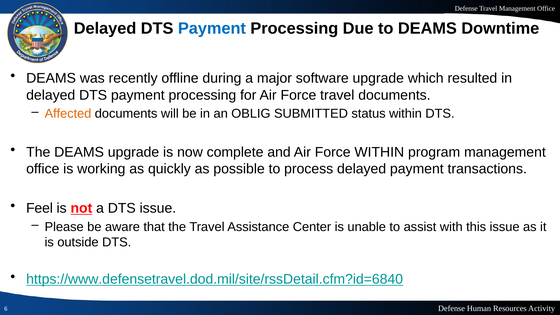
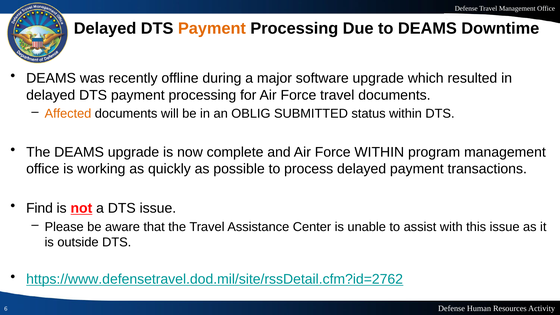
Payment colour: blue -> orange (212, 28)
Feel: Feel -> Find (39, 208)
https://www.defensetravel.dod.mil/site/rssDetail.cfm?id=6840: https://www.defensetravel.dod.mil/site/rssDetail.cfm?id=6840 -> https://www.defensetravel.dod.mil/site/rssDetail.cfm?id=2762 (215, 279)
